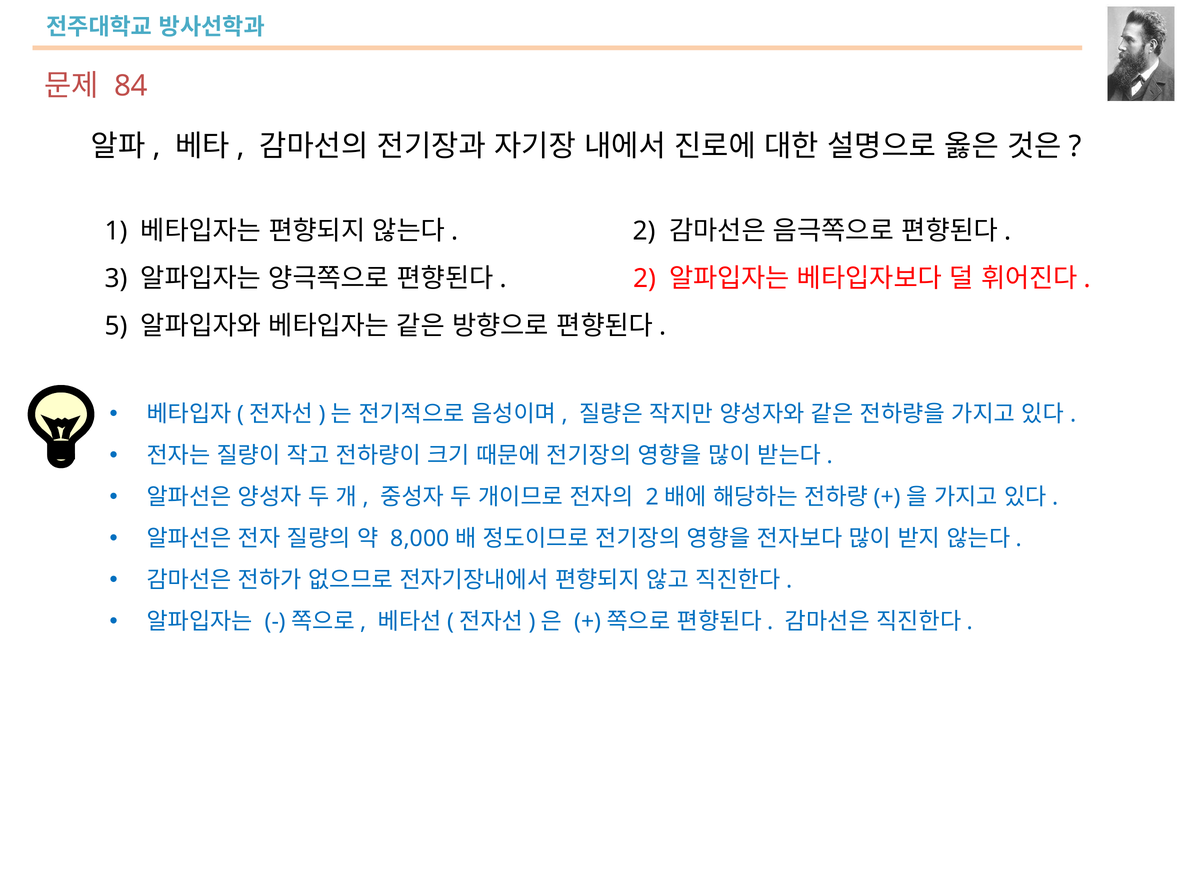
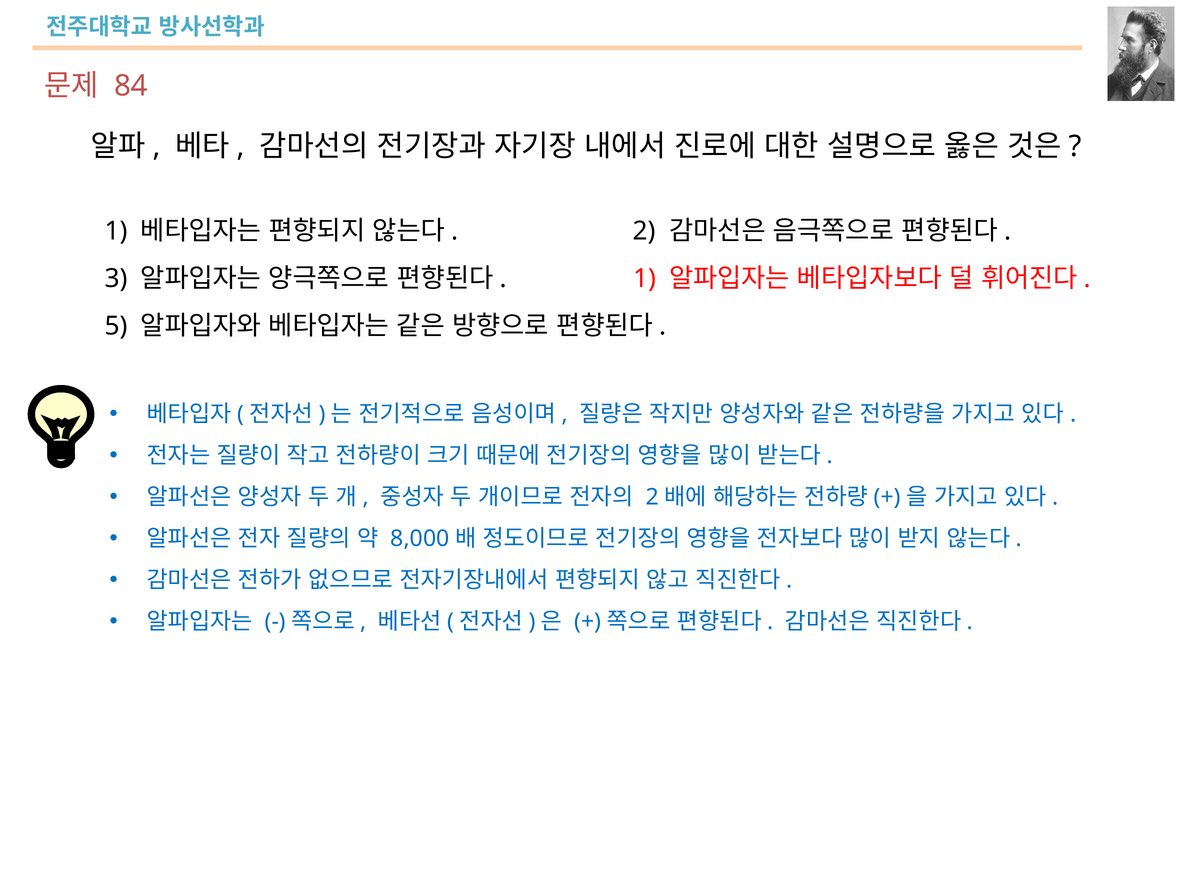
2: 2 -> 1 (645, 279)
